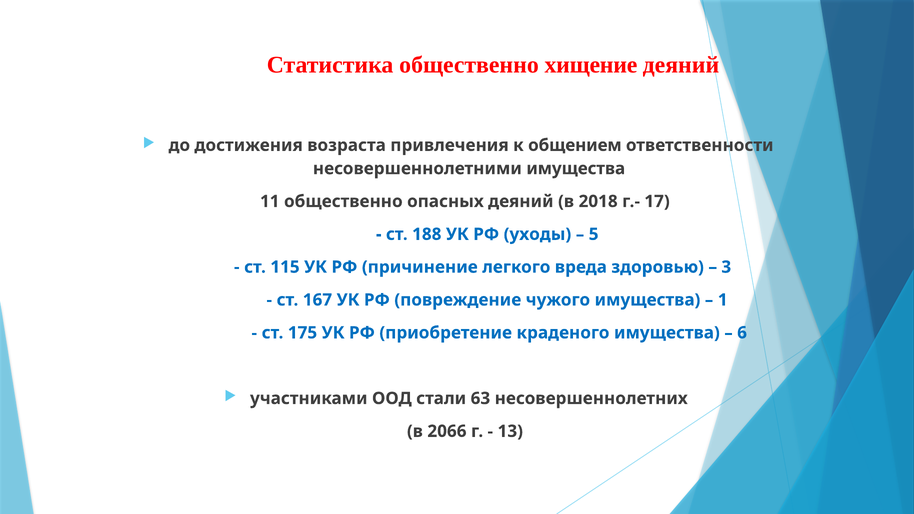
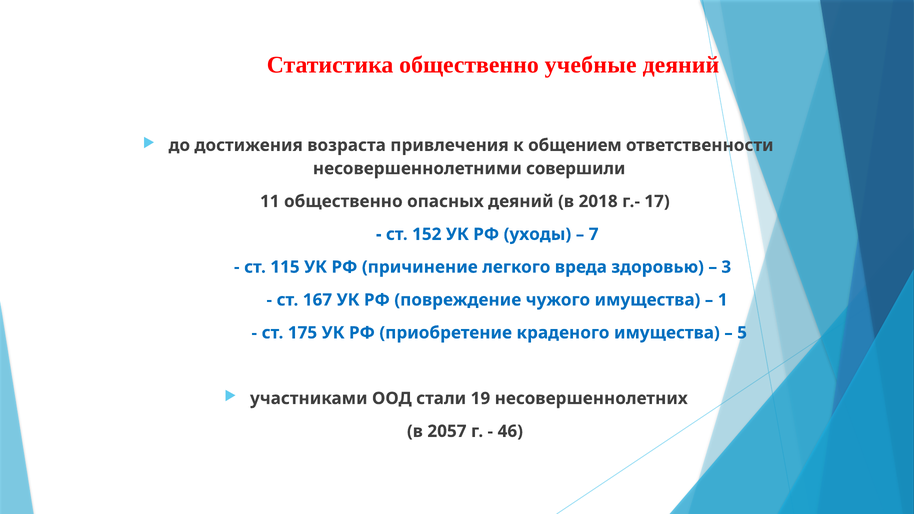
хищение: хищение -> учебные (591, 65)
несовершеннолетними имущества: имущества -> совершили (576, 169)
188: 188 -> 152 (427, 234)
5: 5 -> 7 (594, 234)
6: 6 -> 5 (742, 333)
63: 63 -> 19 (480, 399)
2066: 2066 -> 2057 (447, 431)
13: 13 -> 46 (510, 431)
